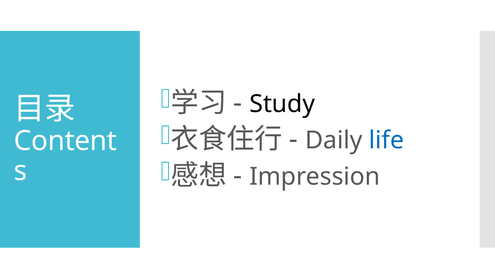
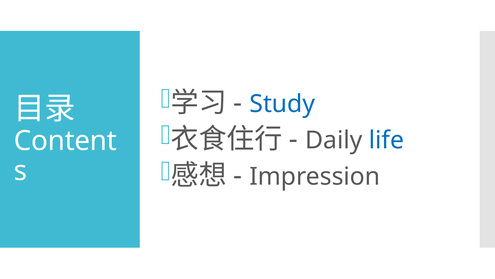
Study colour: black -> blue (282, 104)
